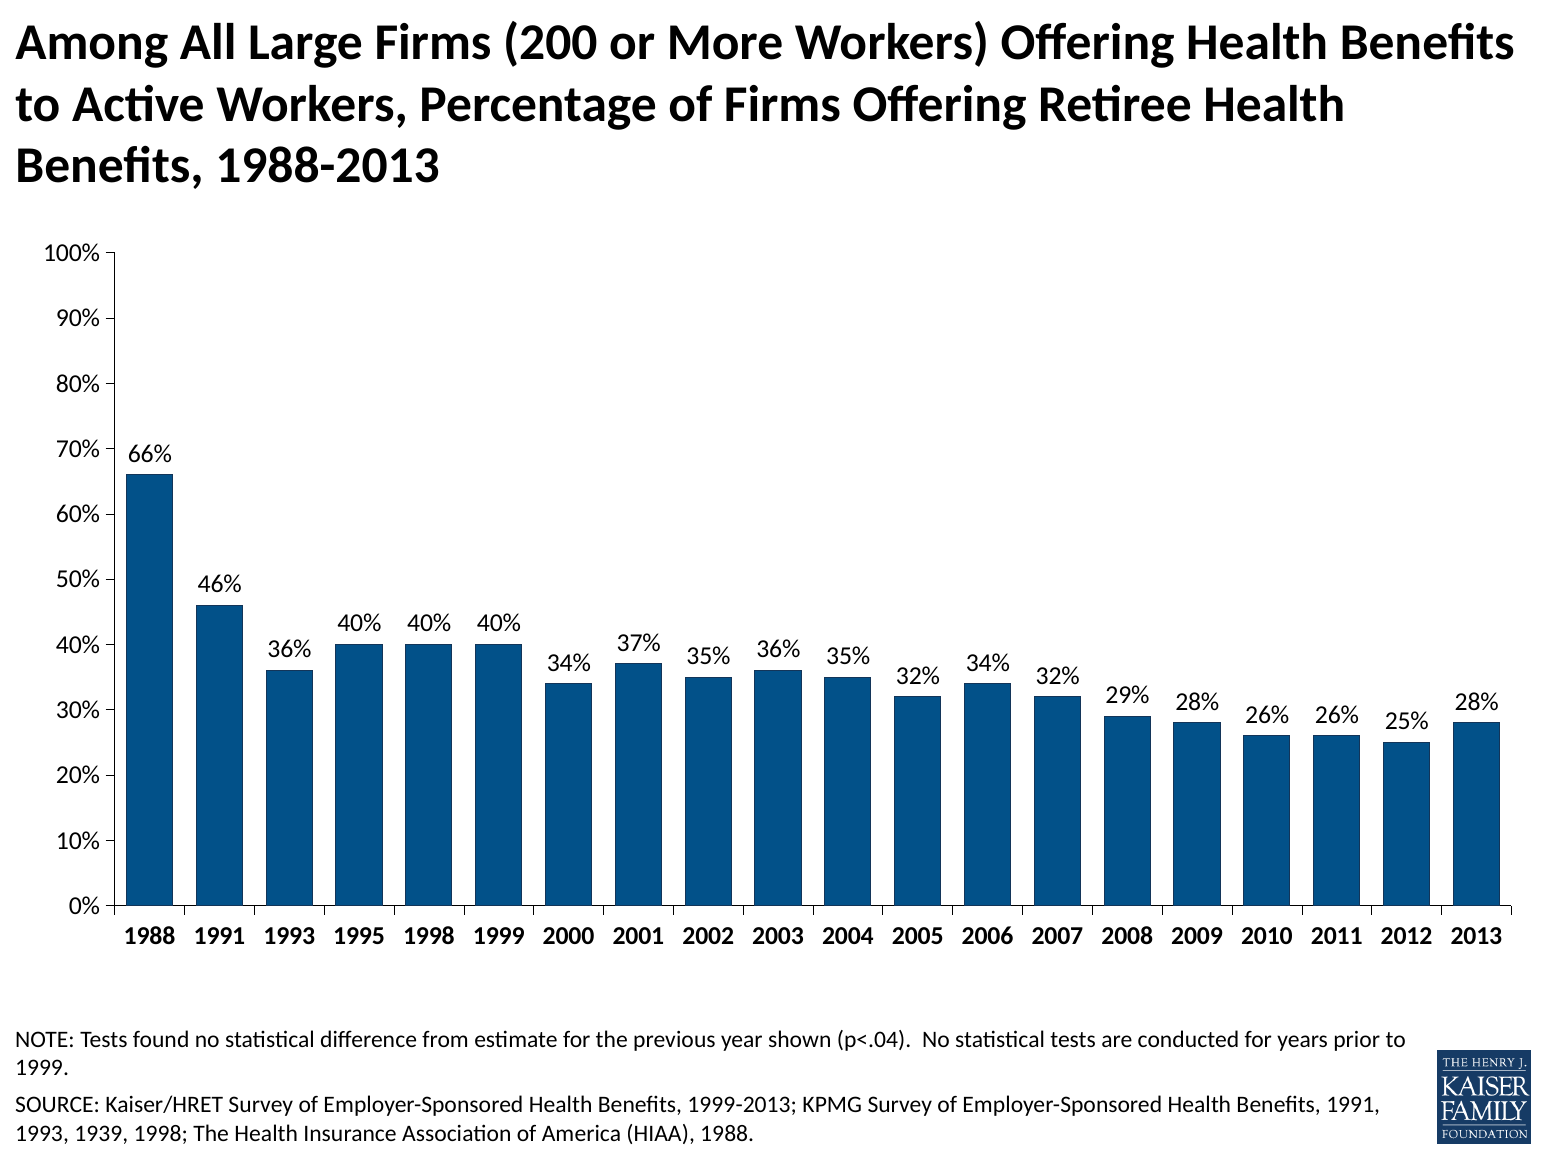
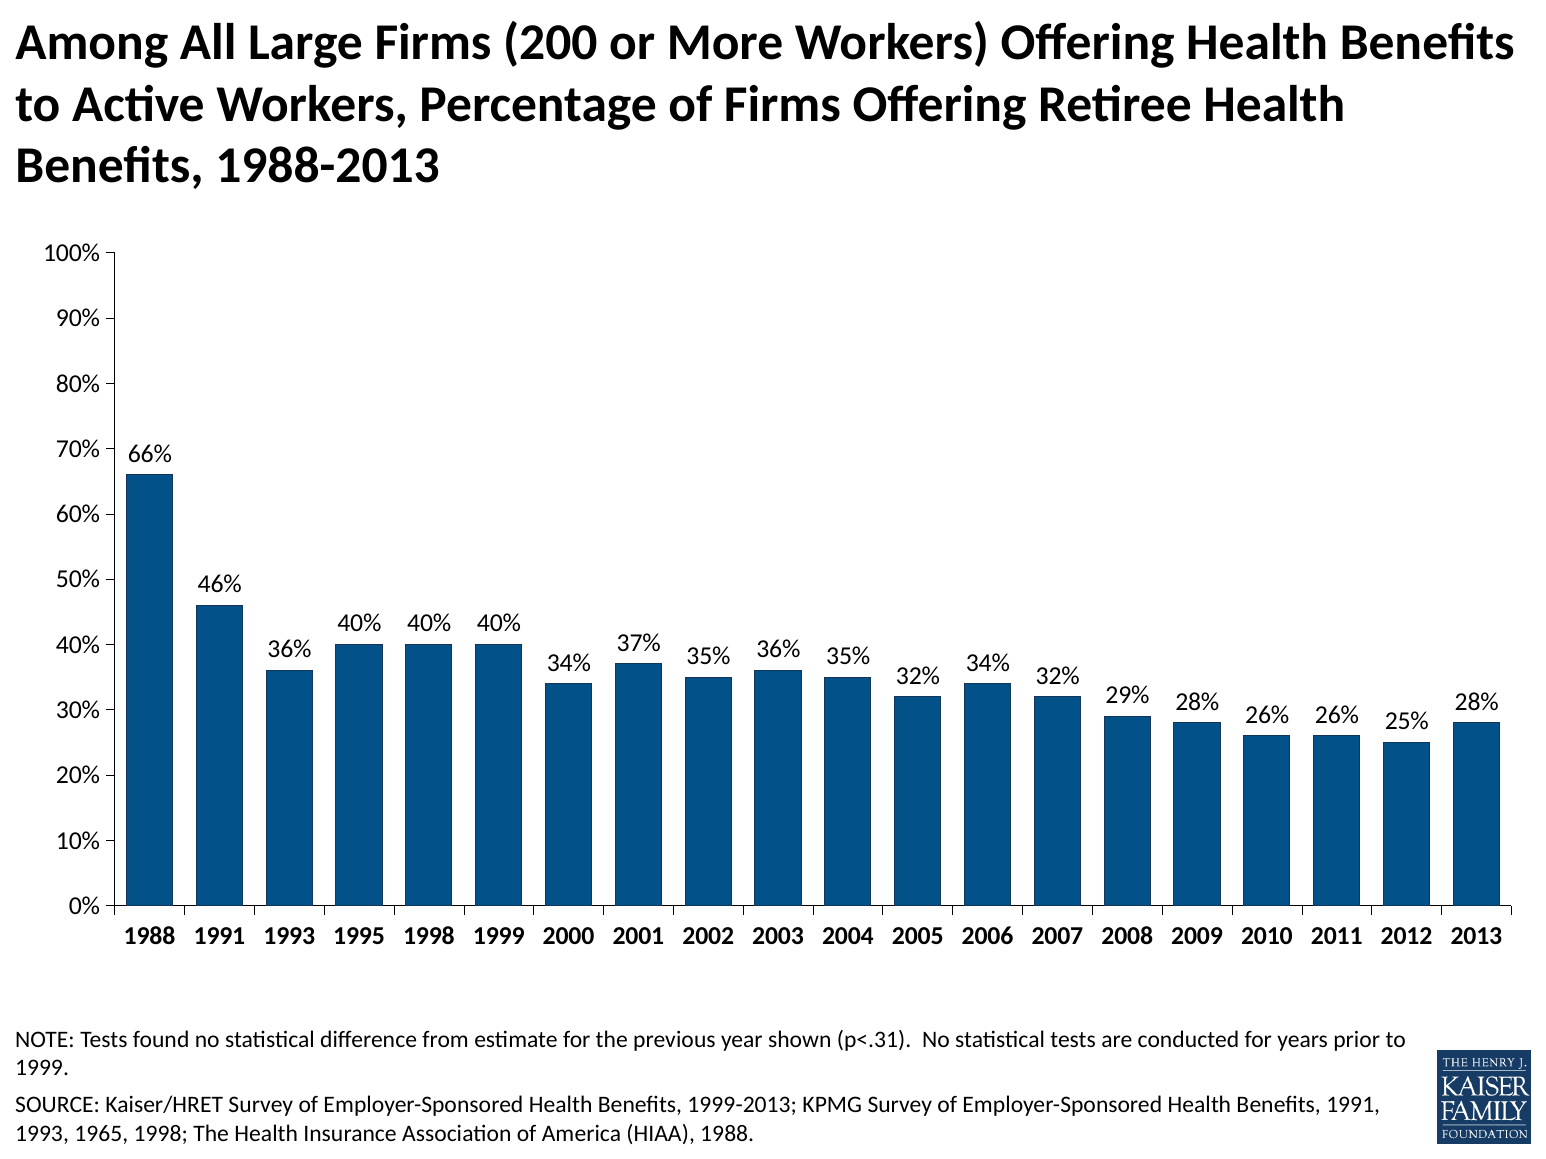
p<.04: p<.04 -> p<.31 (874, 1040)
1939: 1939 -> 1965 (101, 1134)
